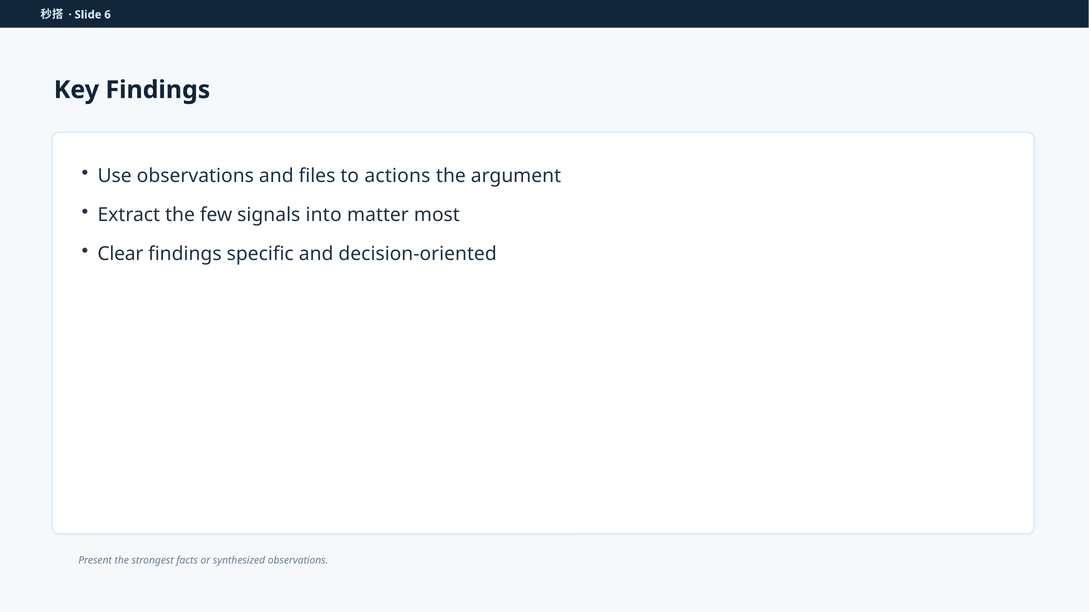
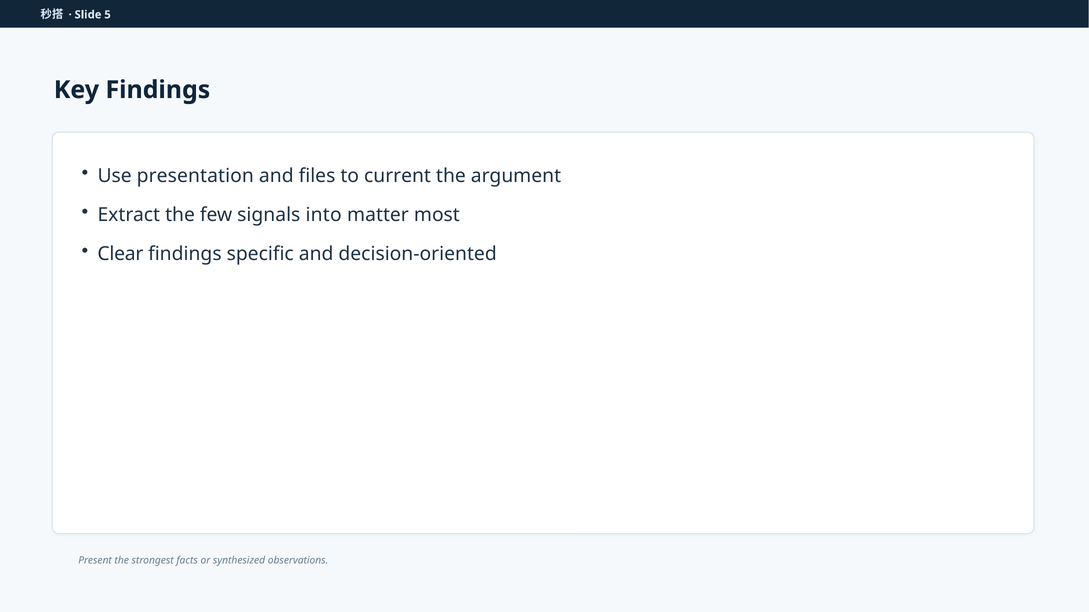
6: 6 -> 5 (108, 15)
Use observations: observations -> presentation (195, 176)
actions: actions -> current (398, 176)
